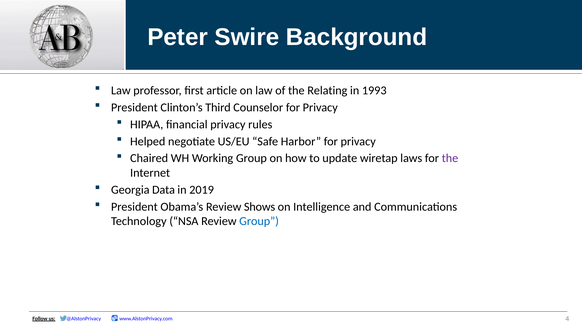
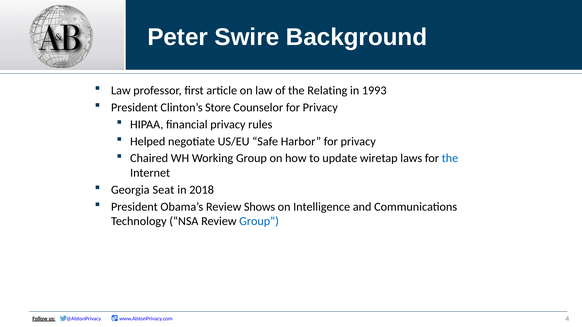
Third: Third -> Store (218, 108)
the colour: purple -> blue (450, 159)
Data: Data -> Seat (163, 190)
2019: 2019 -> 2018 (202, 190)
